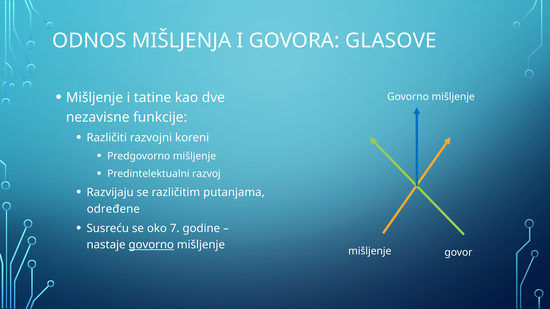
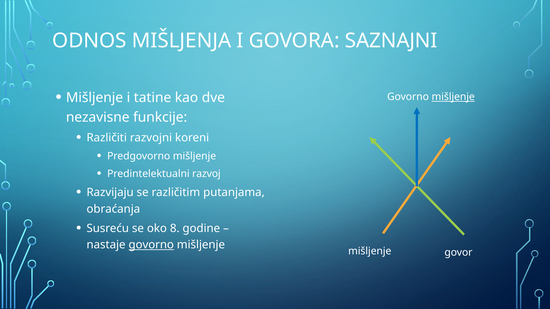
GLASOVE: GLASOVE -> SAZNAJNI (391, 41)
mišljenje underline: none -> present (453, 97)
određene: određene -> obraćanja (113, 209)
7: 7 -> 8 (175, 229)
